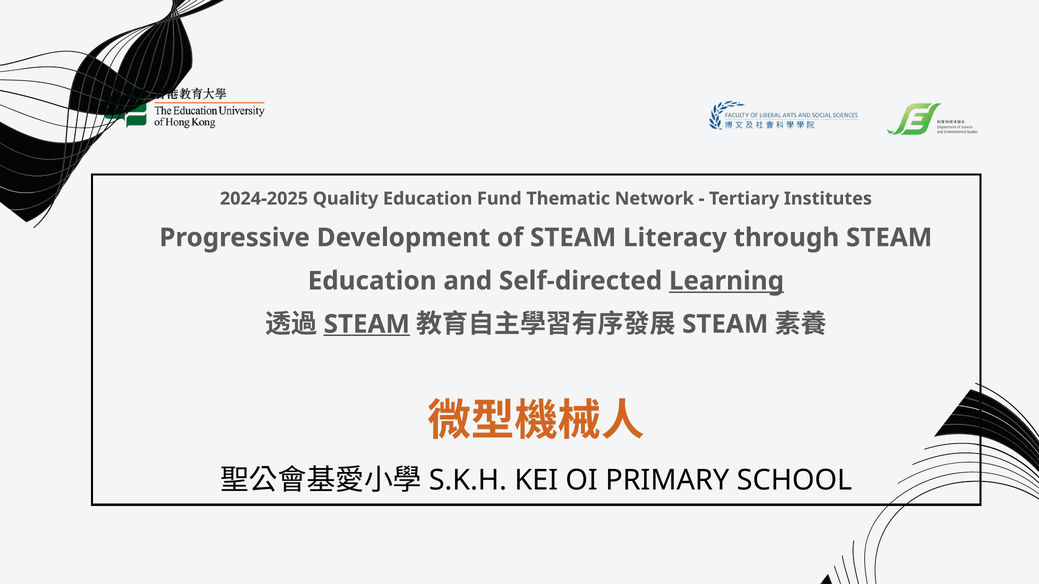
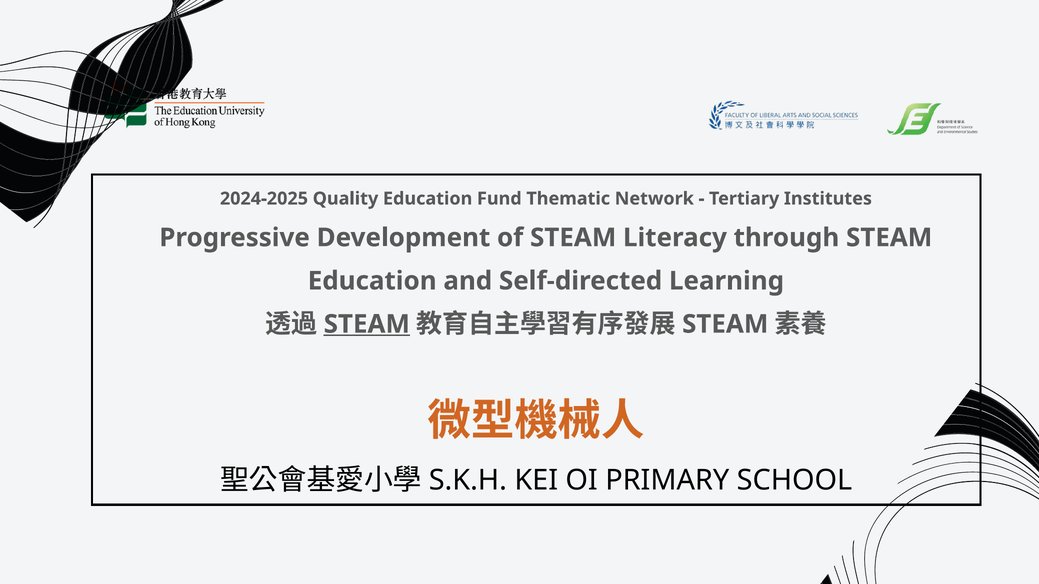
Learning underline: present -> none (727, 281)
